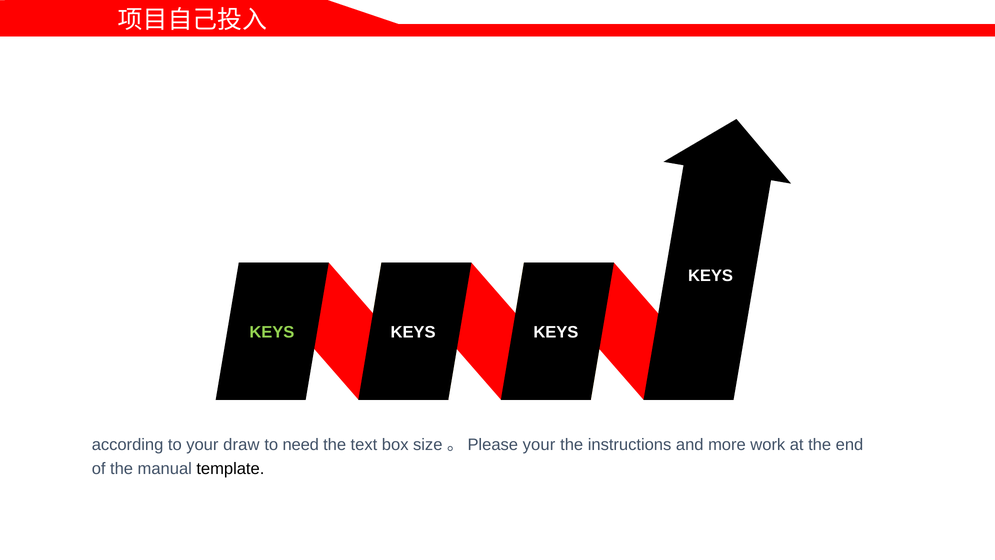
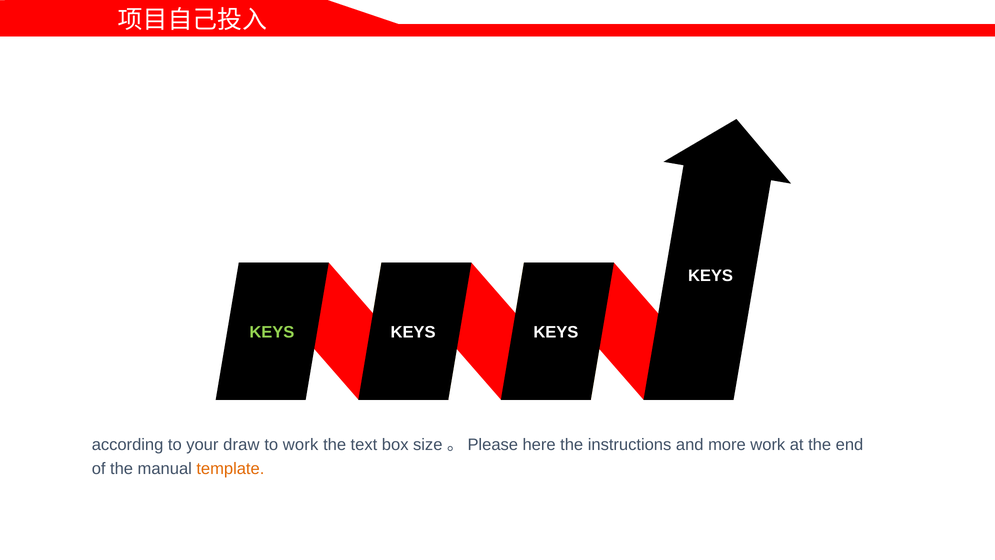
to need: need -> work (301, 445)
your: your -> here (539, 445)
template colour: black -> orange (230, 469)
